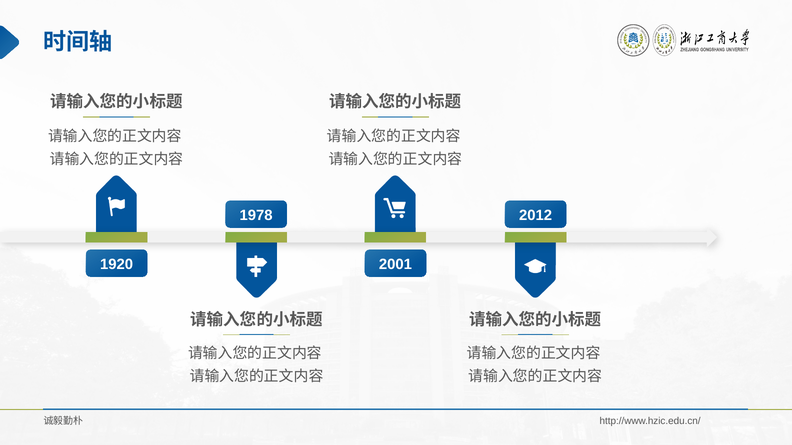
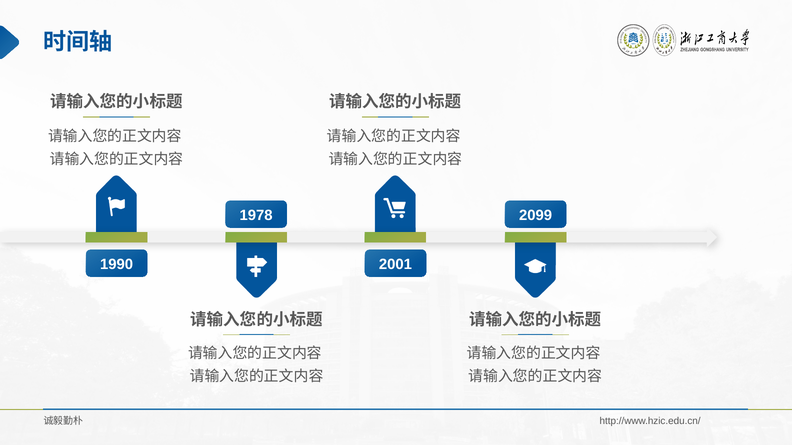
2012: 2012 -> 2099 (536, 215)
1920: 1920 -> 1990 (117, 264)
